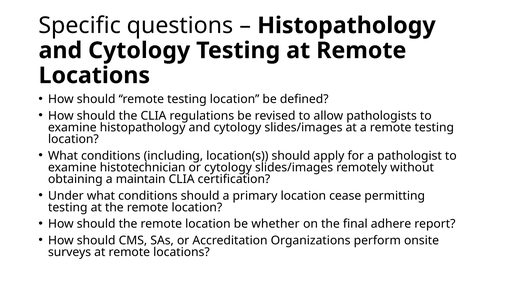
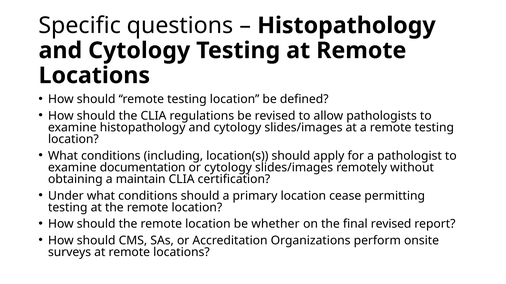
histotechnician: histotechnician -> documentation (143, 168)
final adhere: adhere -> revised (391, 224)
